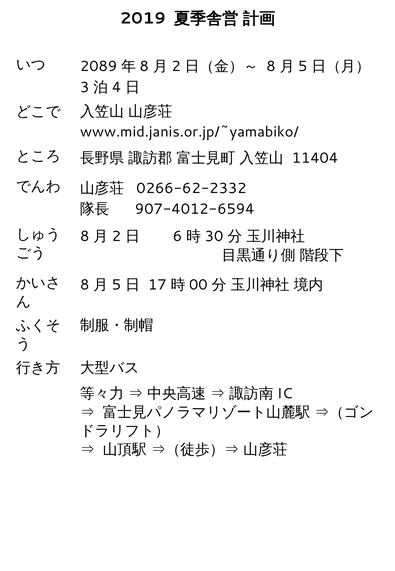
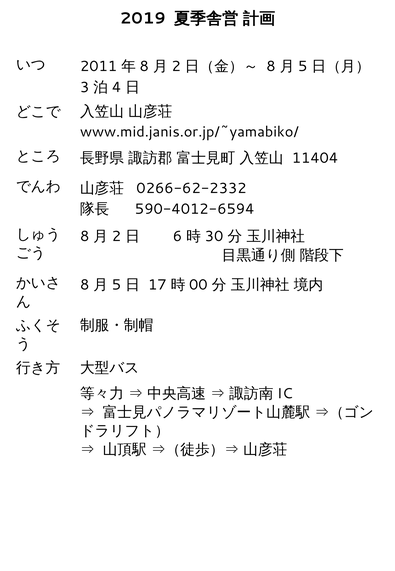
2089: 2089 -> 2011 (99, 66)
907-4012-6594: 907-4012-6594 -> 590-4012-6594 (195, 209)
